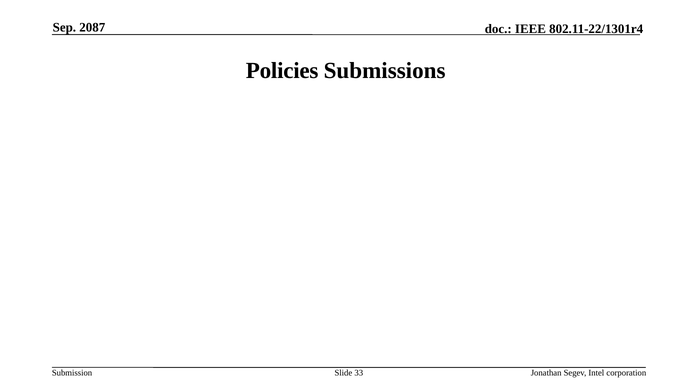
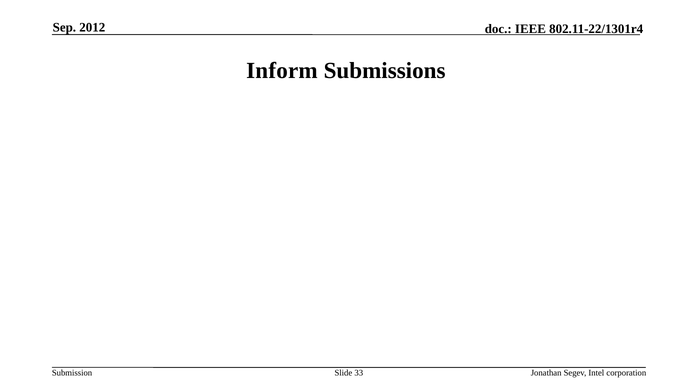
2087: 2087 -> 2012 (92, 28)
Policies: Policies -> Inform (282, 71)
